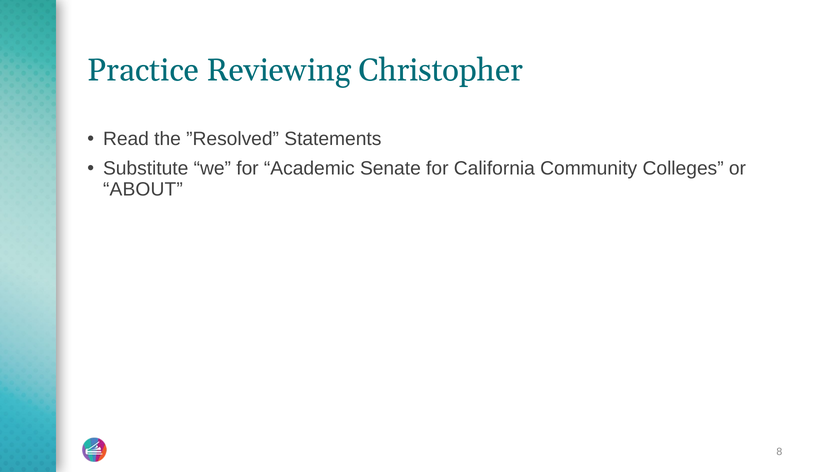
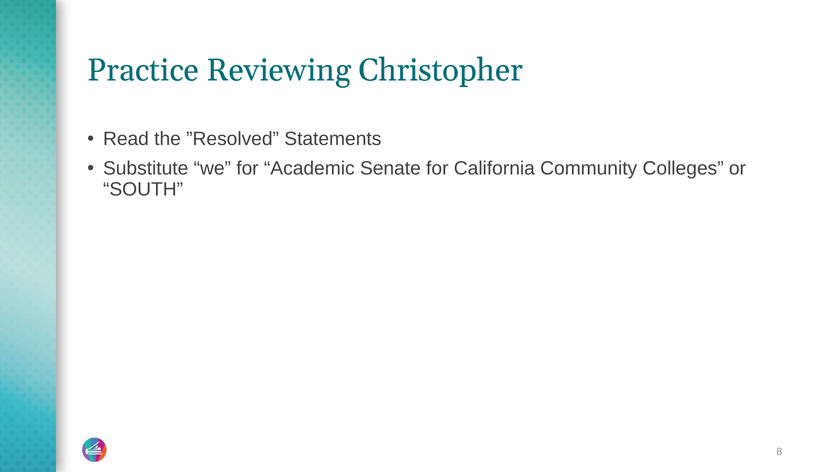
ABOUT: ABOUT -> SOUTH (143, 190)
